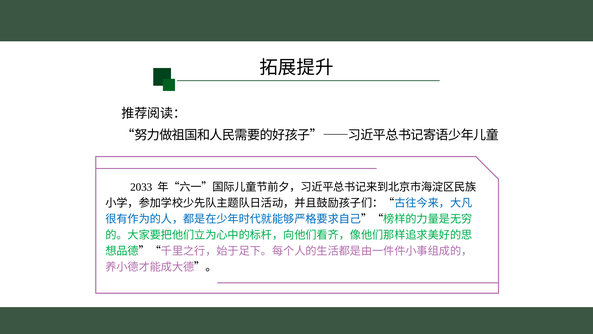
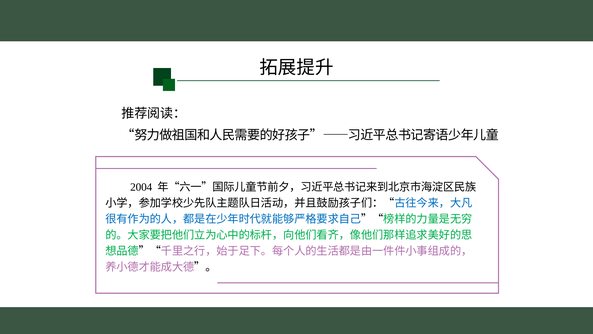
2033: 2033 -> 2004 (141, 187)
